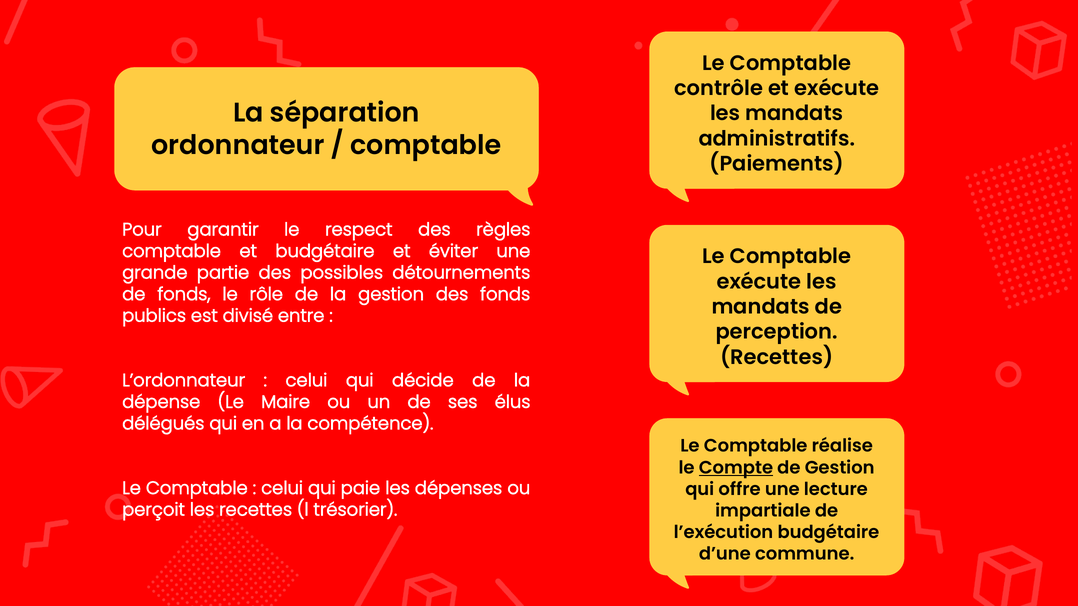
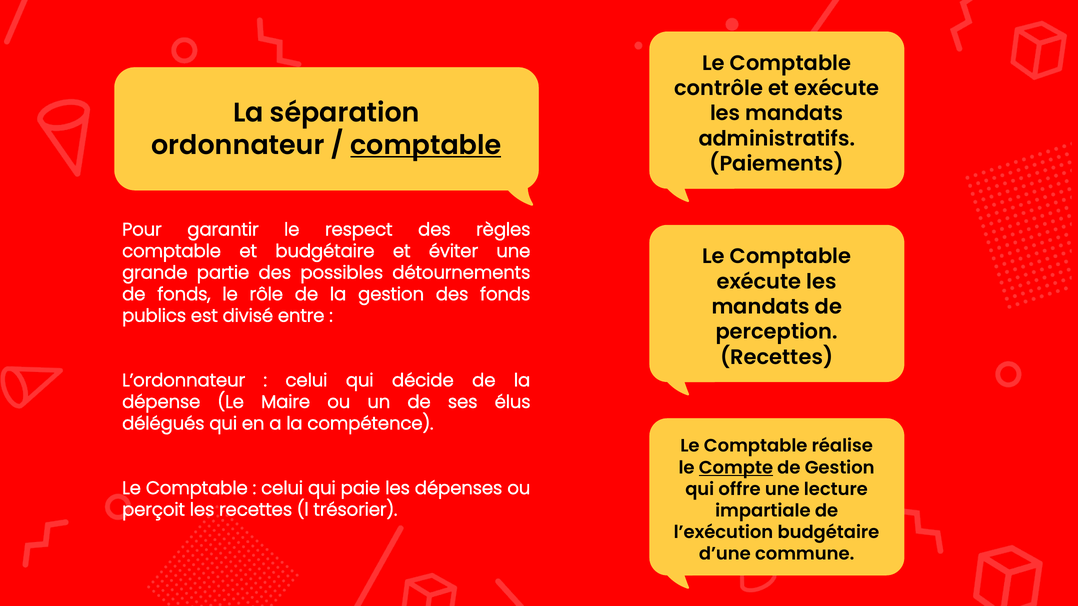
comptable underline: none -> present (426, 145)
